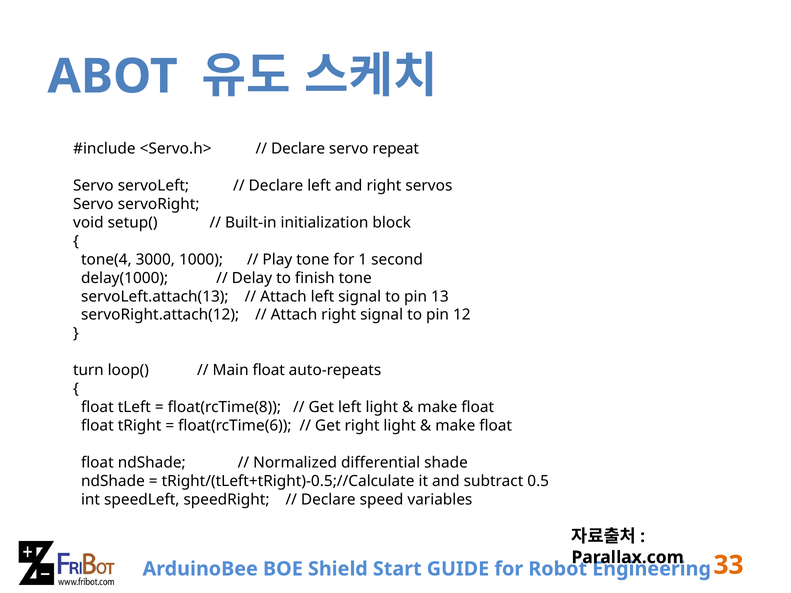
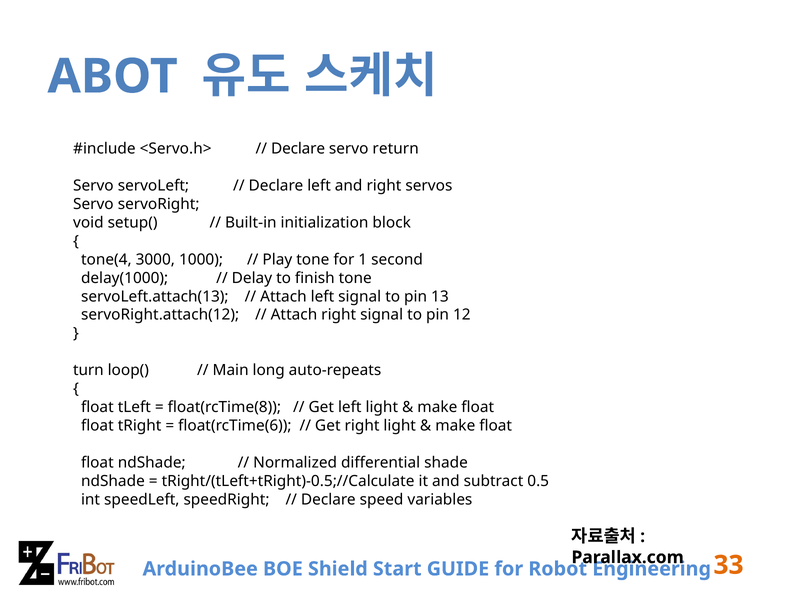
repeat: repeat -> return (396, 149)
Main float: float -> long (269, 370)
